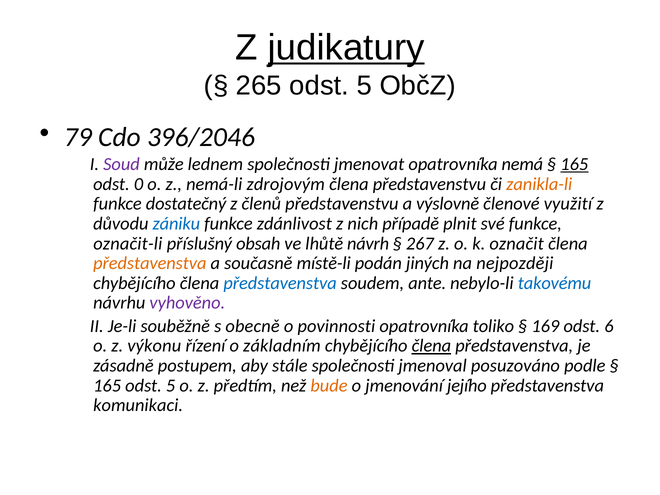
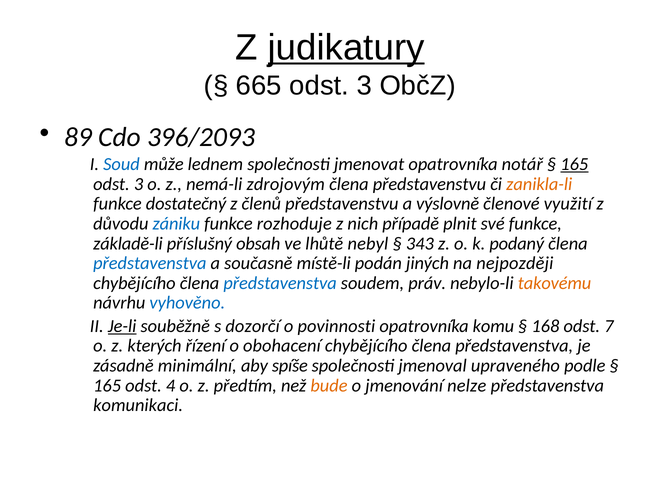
265: 265 -> 665 (259, 85)
5: 5 -> 3 (364, 85)
79: 79 -> 89 (78, 137)
396/2046: 396/2046 -> 396/2093 (201, 137)
Soud colour: purple -> blue (121, 164)
nemá: nemá -> notář (522, 164)
0: 0 -> 3 (139, 184)
zdánlivost: zdánlivost -> rozhoduje (294, 224)
označit-li: označit-li -> základě-li (128, 243)
návrh: návrh -> nebyl (368, 243)
267: 267 -> 343 (420, 243)
označit: označit -> podaný (517, 243)
představenstva colour: orange -> blue (150, 263)
ante: ante -> práv (427, 283)
takovému colour: blue -> orange (555, 283)
vyhověno colour: purple -> blue (187, 303)
Je-li underline: none -> present (122, 326)
obecně: obecně -> dozorčí (253, 326)
toliko: toliko -> komu (493, 326)
169: 169 -> 168 (545, 326)
6: 6 -> 7 (609, 326)
výkonu: výkonu -> kterých (154, 346)
základním: základním -> obohacení (282, 346)
člena underline: present -> none (431, 346)
postupem: postupem -> minimální (197, 366)
stále: stále -> spíše (290, 366)
posuzováno: posuzováno -> upraveného (515, 366)
165 odst 5: 5 -> 4 (171, 386)
jejího: jejího -> nelze (467, 386)
